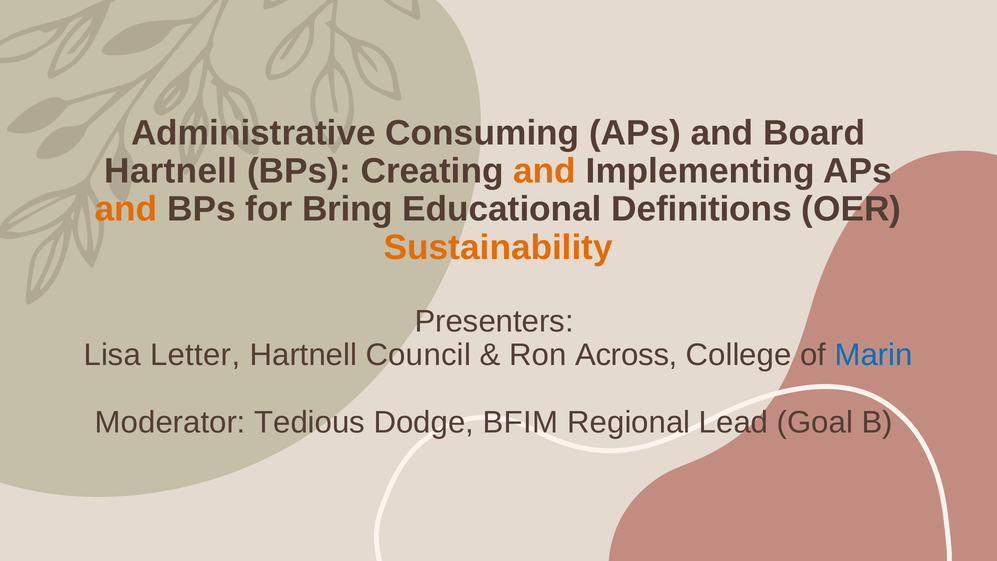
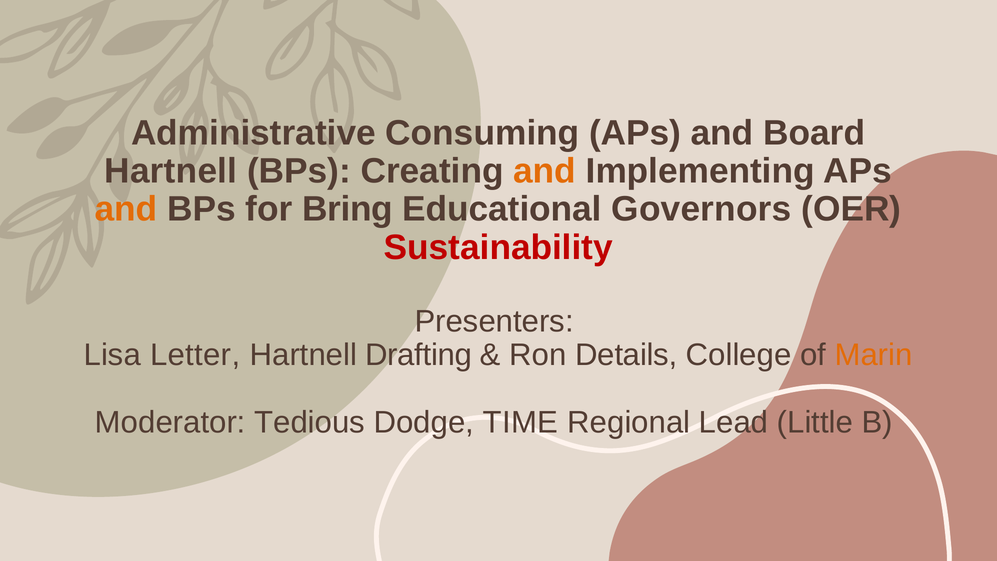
Definitions: Definitions -> Governors (701, 209)
Sustainability colour: orange -> red (498, 247)
Council: Council -> Drafting (419, 355)
Across: Across -> Details (626, 355)
Marin colour: blue -> orange (874, 355)
BFIM: BFIM -> TIME (521, 422)
Goal: Goal -> Little (815, 422)
